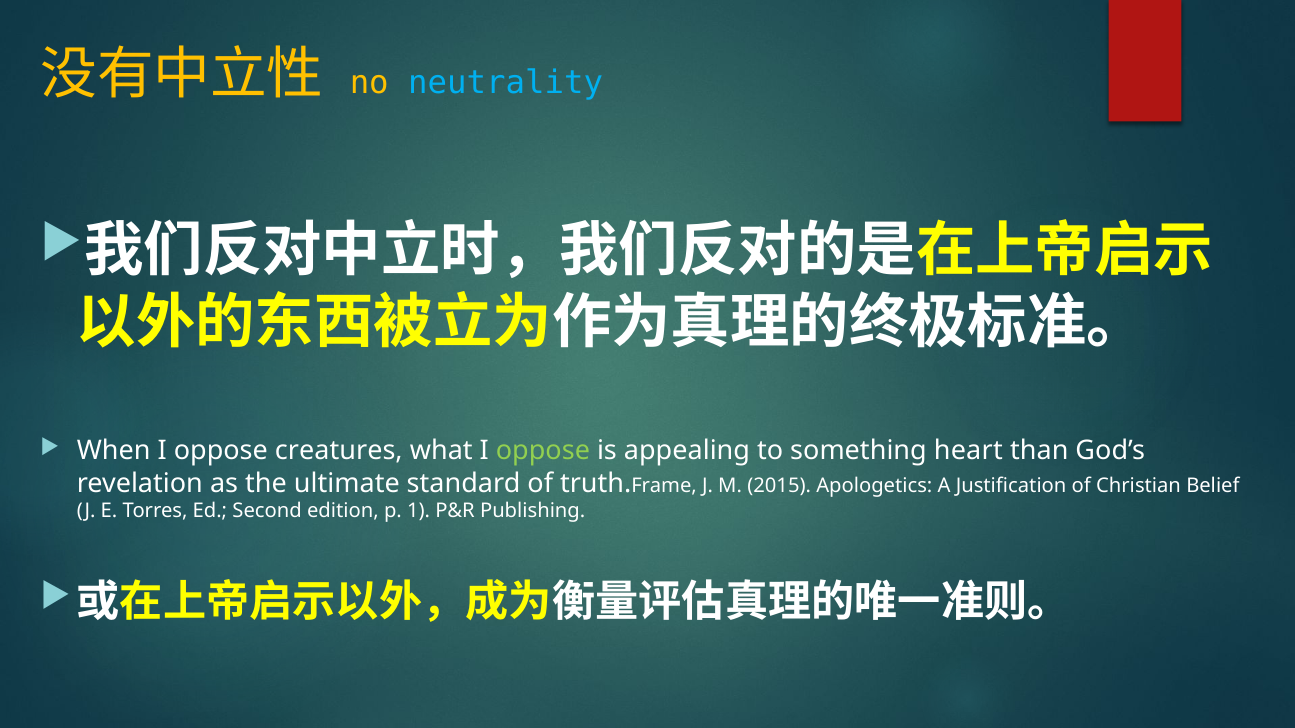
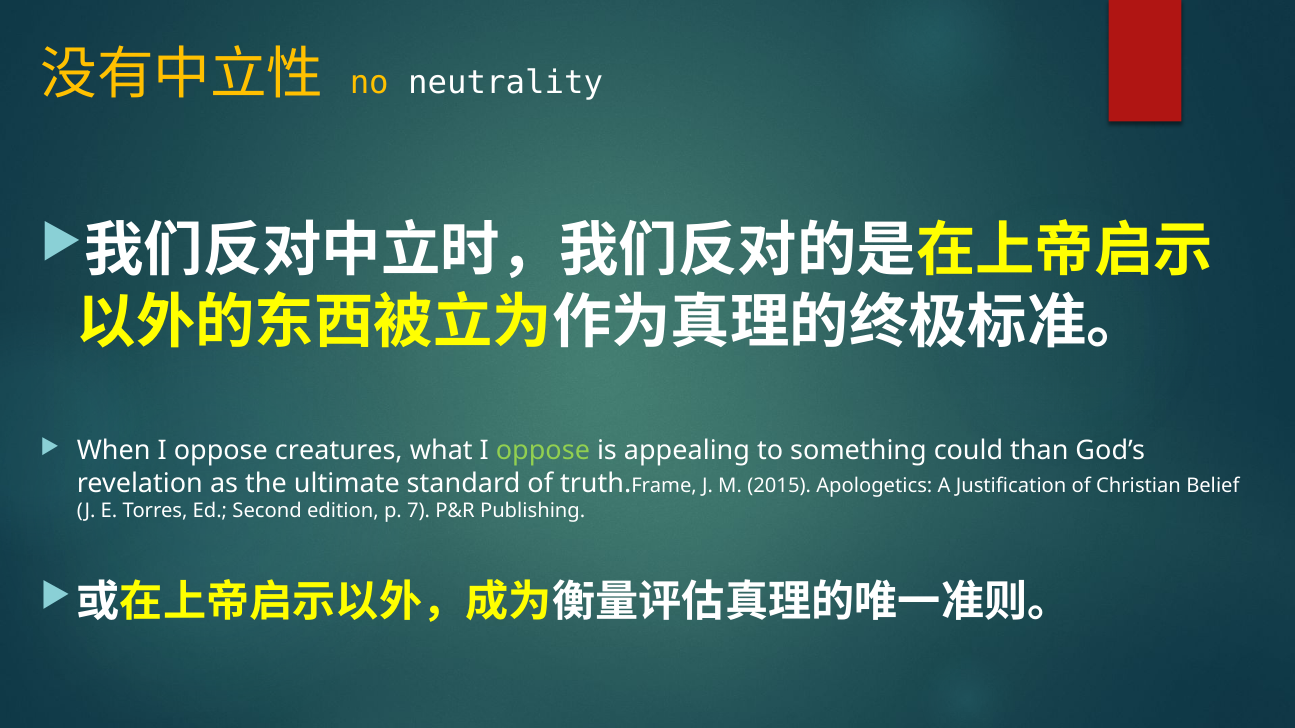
neutrality colour: light blue -> white (506, 83)
heart: heart -> could (968, 451)
1: 1 -> 7 (419, 512)
